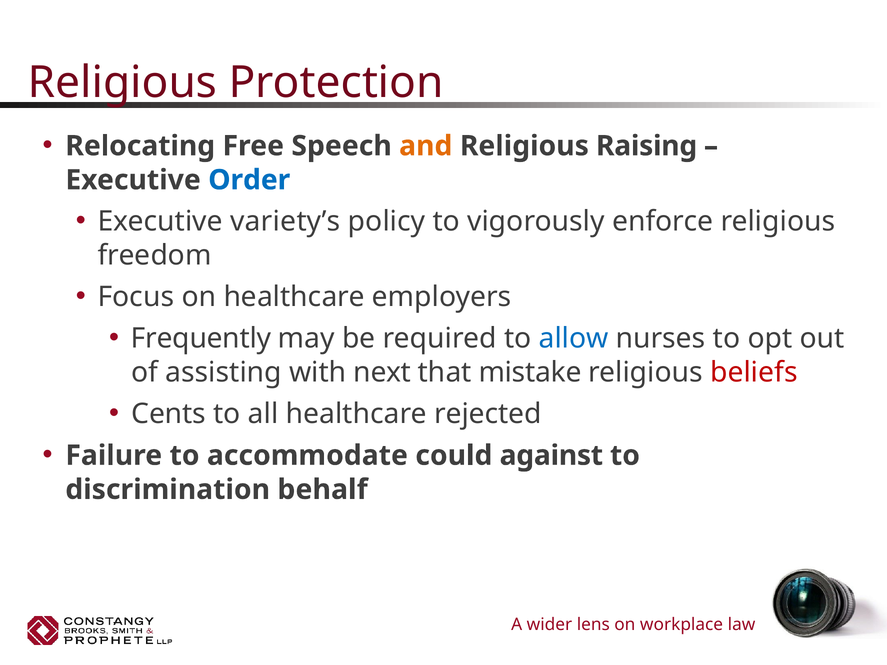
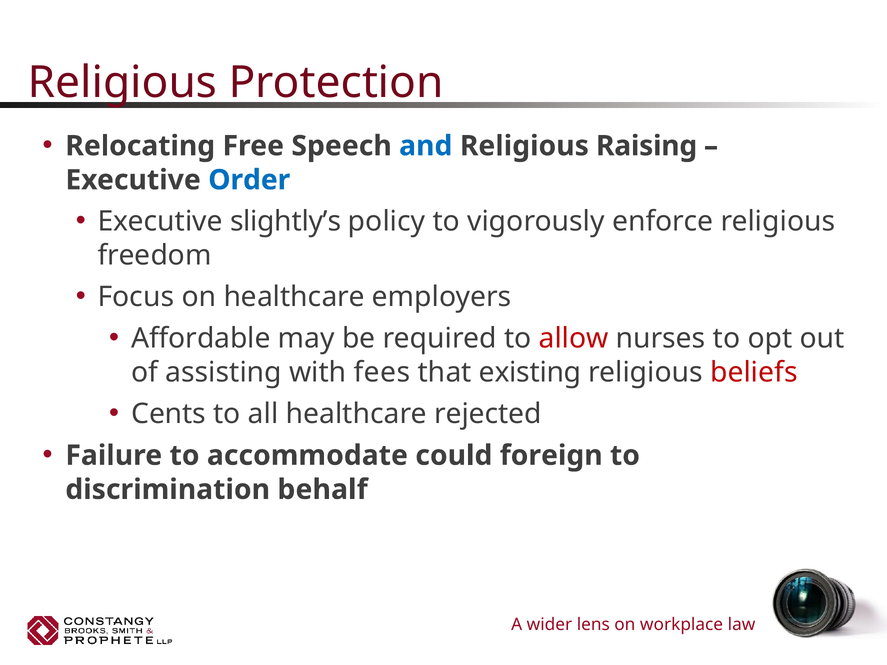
and colour: orange -> blue (426, 146)
variety’s: variety’s -> slightly’s (286, 222)
Frequently: Frequently -> Affordable (201, 339)
allow colour: blue -> red (574, 339)
next: next -> fees (382, 373)
mistake: mistake -> existing (530, 373)
against: against -> foreign (551, 456)
